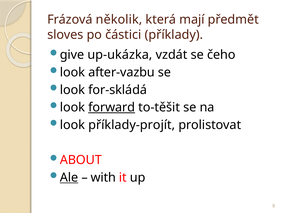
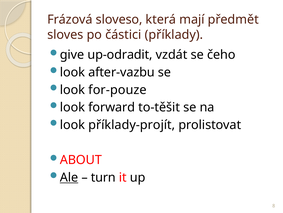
několik: několik -> sloveso (119, 20)
up-ukázka: up-ukázka -> up-odradit (120, 55)
for-skládá: for-skládá -> for-pouze (118, 90)
forward underline: present -> none (112, 107)
with: with -> turn (103, 177)
